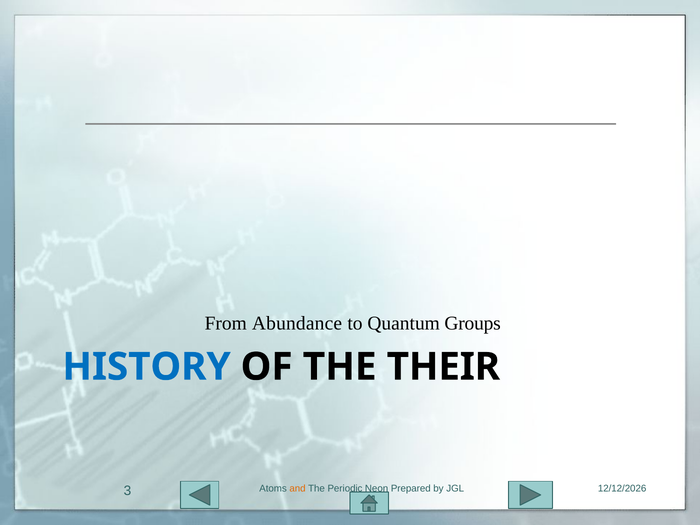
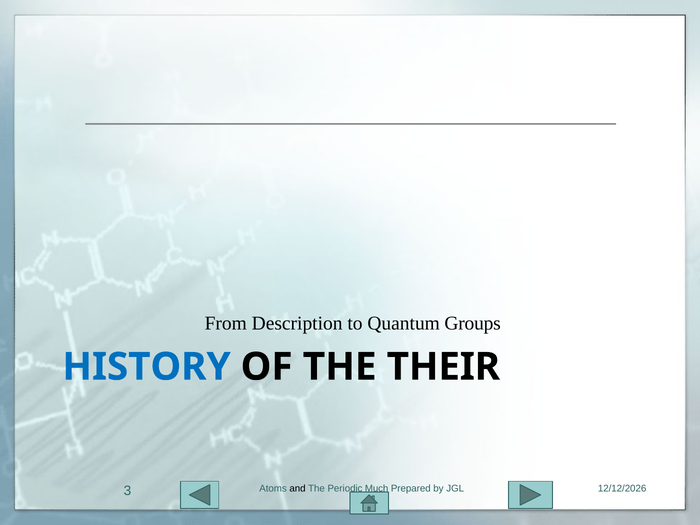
Abundance: Abundance -> Description (297, 324)
and colour: orange -> black (298, 488)
Neon: Neon -> Much (377, 488)
